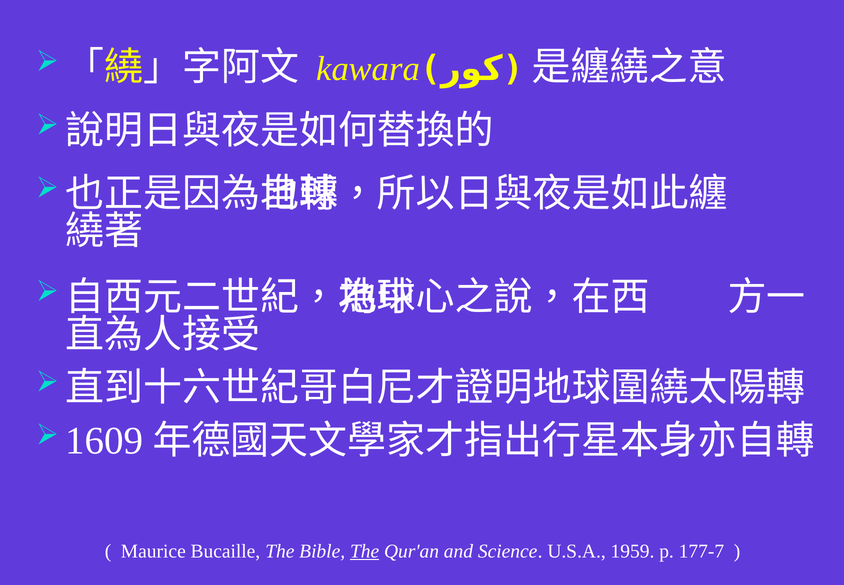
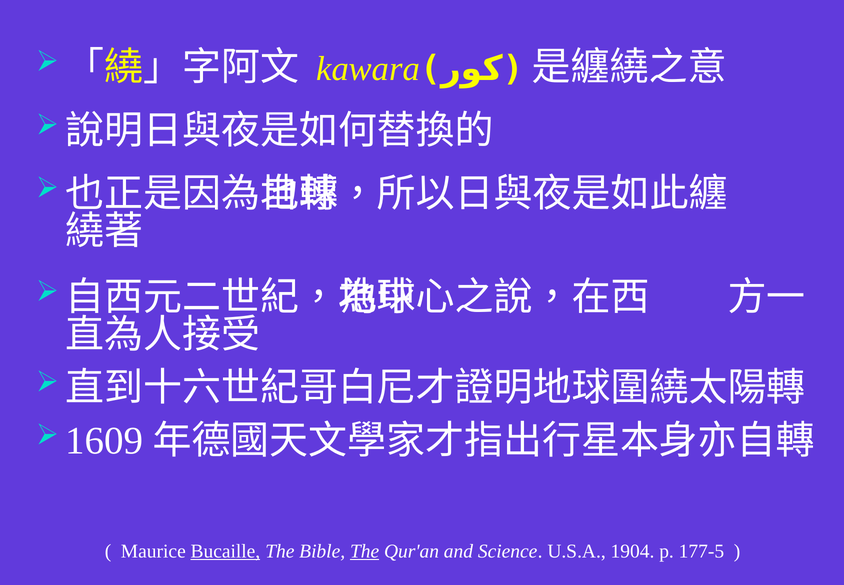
Bucaille underline: none -> present (225, 550)
1959: 1959 -> 1904 (632, 550)
177-7: 177-7 -> 177-5 (701, 550)
